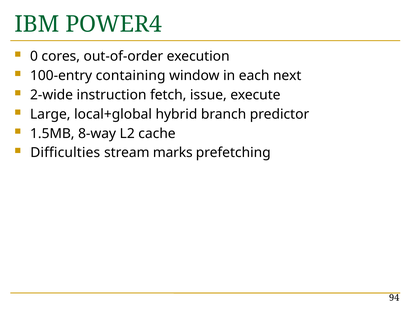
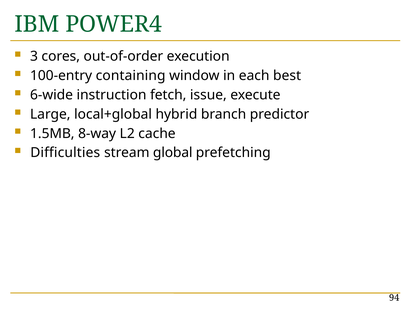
0: 0 -> 3 (34, 56)
next: next -> best (287, 76)
2-wide: 2-wide -> 6-wide (52, 95)
marks: marks -> global (173, 153)
